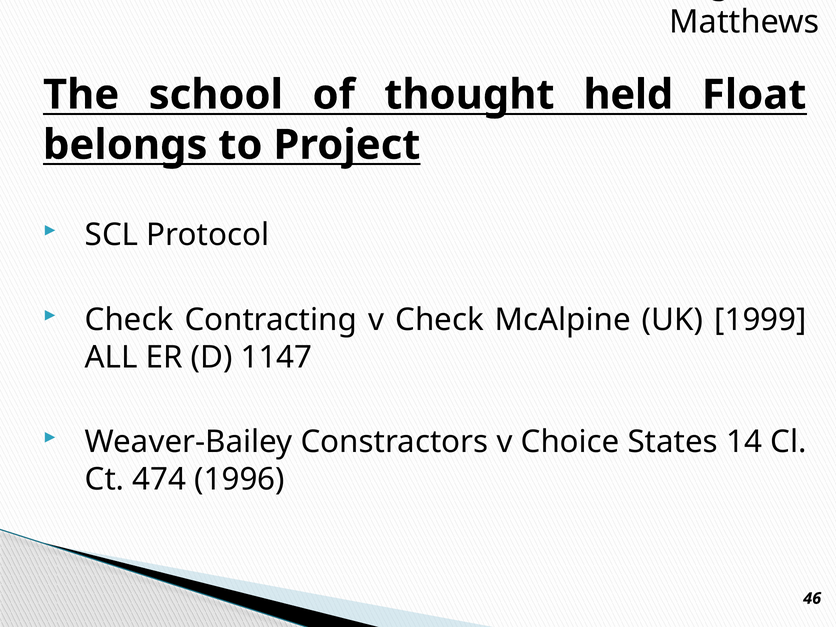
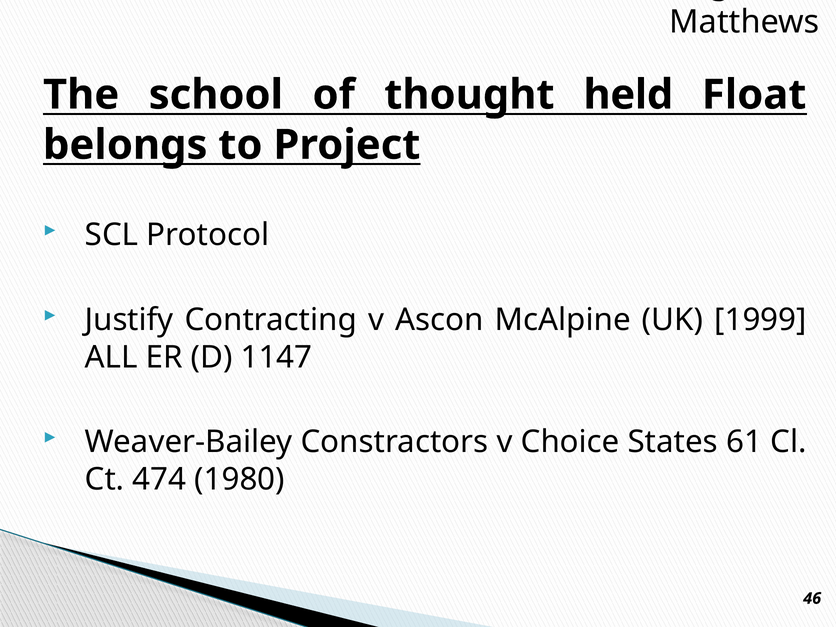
Check: Check -> Justify (129, 320)
v Check: Check -> Ascon (440, 320)
14: 14 -> 61 (744, 442)
1996: 1996 -> 1980 (240, 480)
